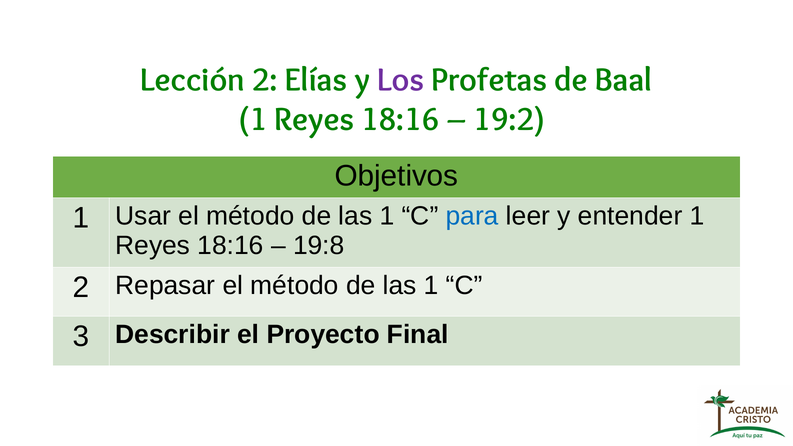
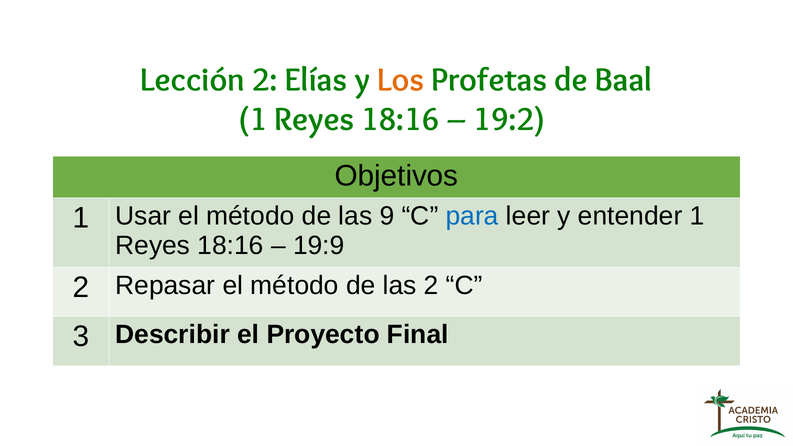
Los colour: purple -> orange (401, 80)
1: 1 -> 9 (387, 216)
19:8: 19:8 -> 19:9 (319, 246)
1: 1 -> 2 (431, 285)
